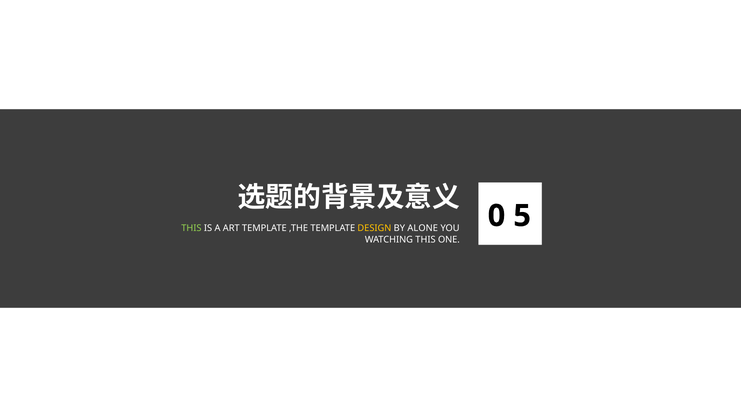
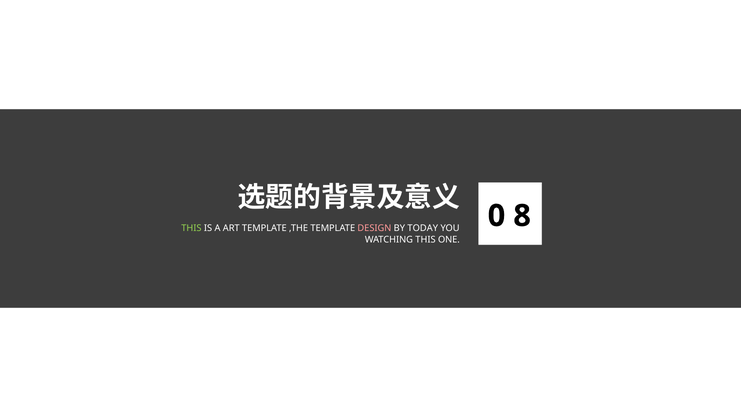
DESIGN colour: yellow -> pink (374, 228)
ALONE: ALONE -> TODAY (423, 228)
5: 5 -> 8 (522, 216)
